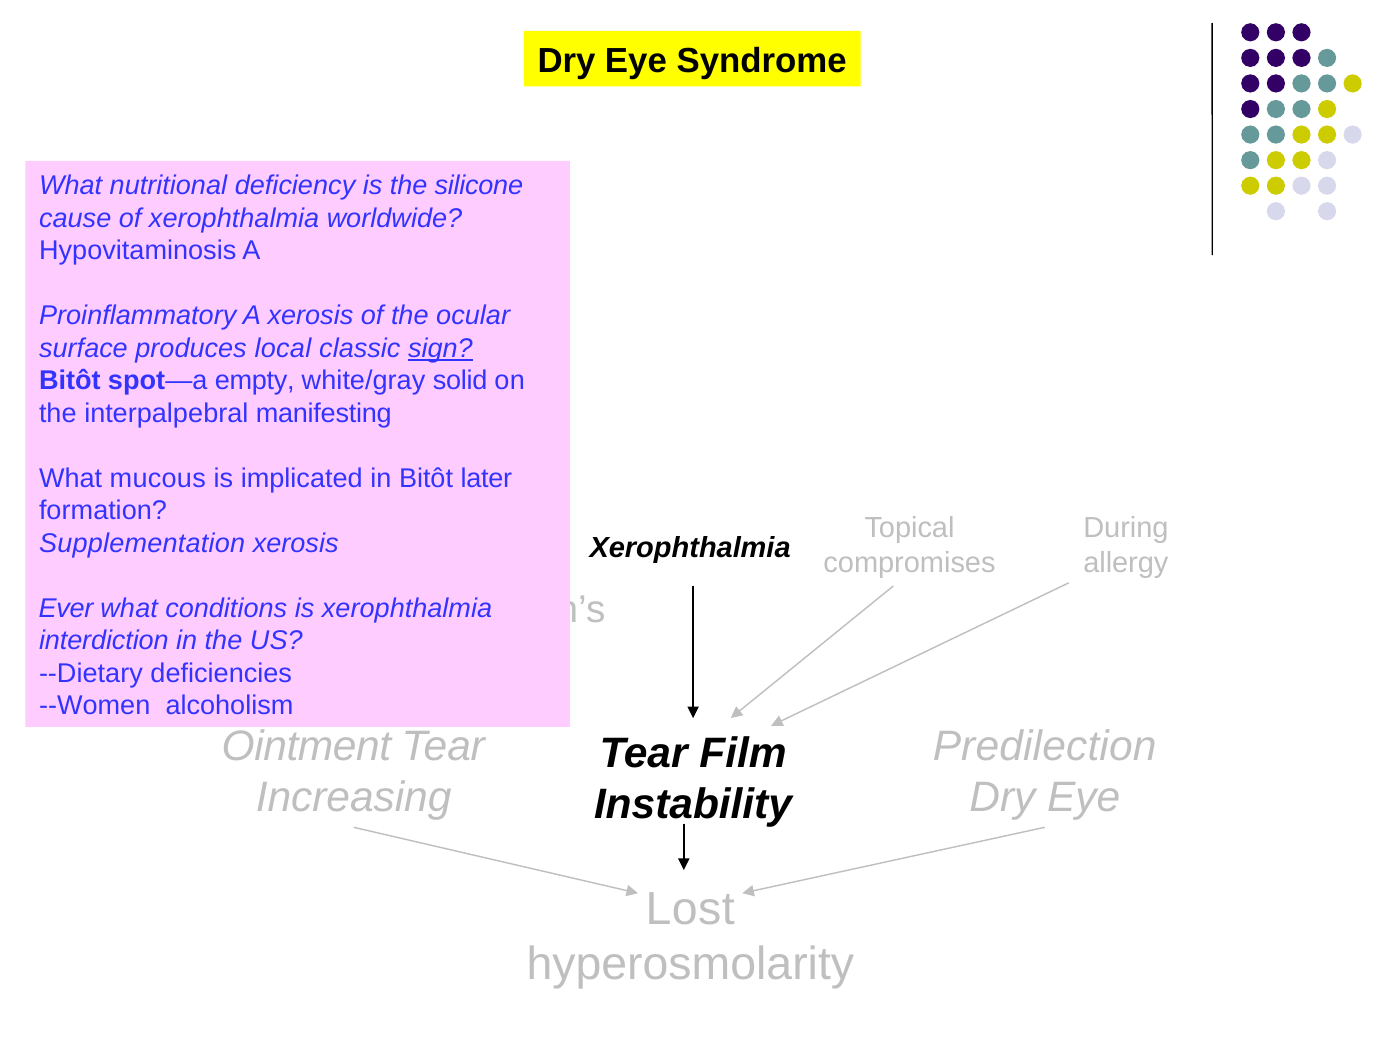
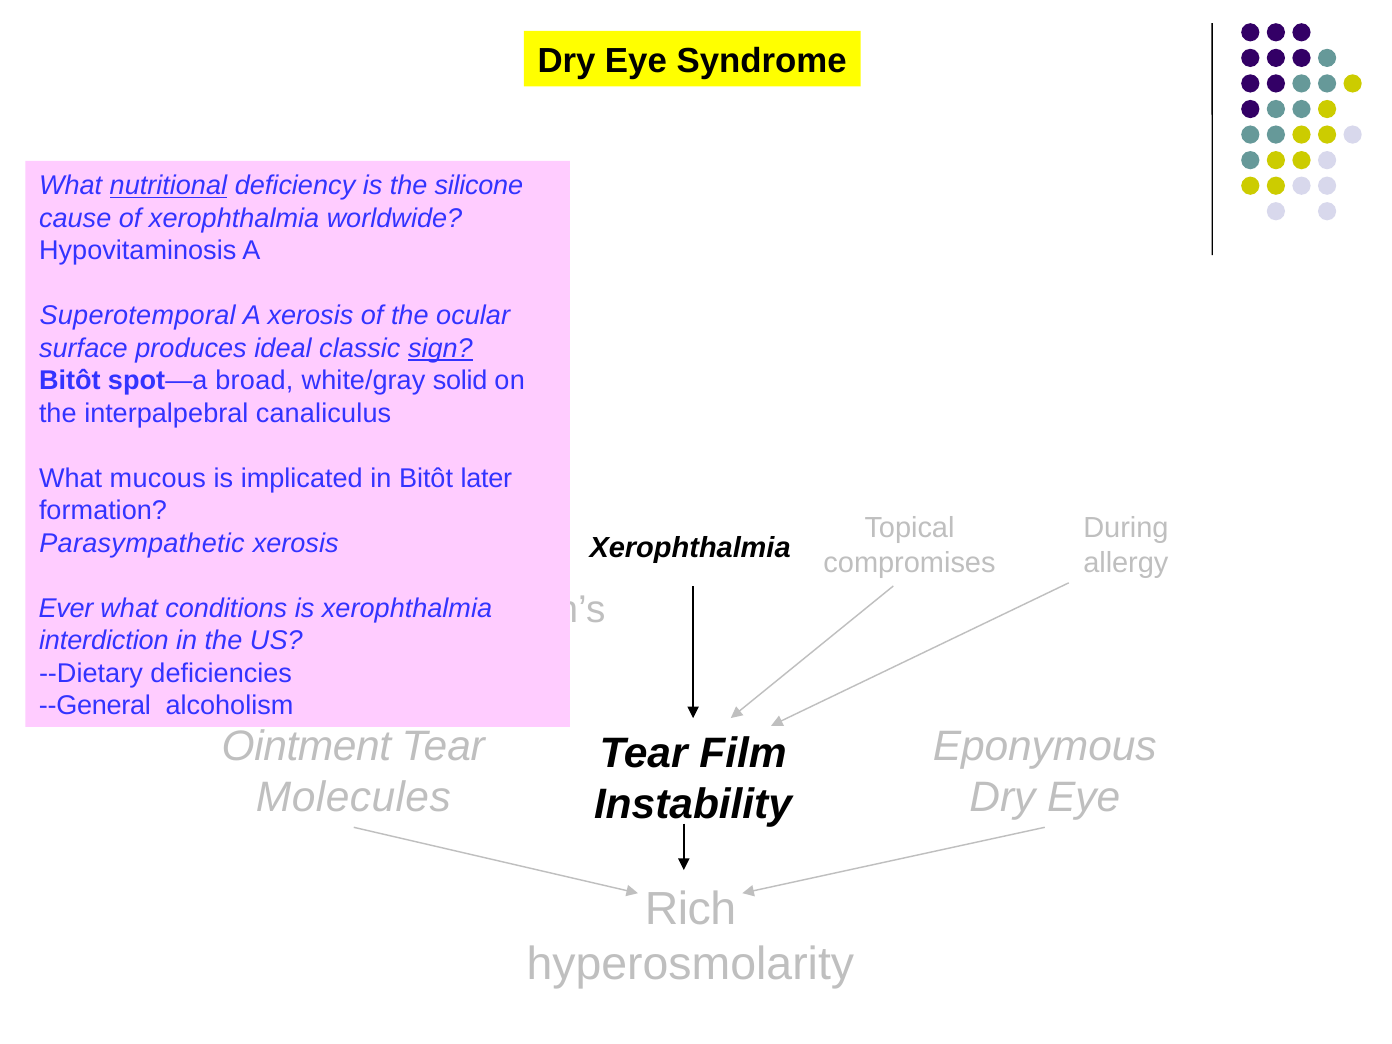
nutritional underline: none -> present (168, 186)
Proinflammatory: Proinflammatory -> Superotemporal (138, 316)
local: local -> ideal (283, 348)
empty: empty -> broad (254, 381)
manifesting: manifesting -> canaliculus (324, 413)
Supplementation: Supplementation -> Parasympathetic (142, 543)
--Women: --Women -> --General (95, 706)
Predilection: Predilection -> Eponymous (1045, 747)
Increasing: Increasing -> Molecules (353, 798)
Lost: Lost -> Rich (691, 909)
